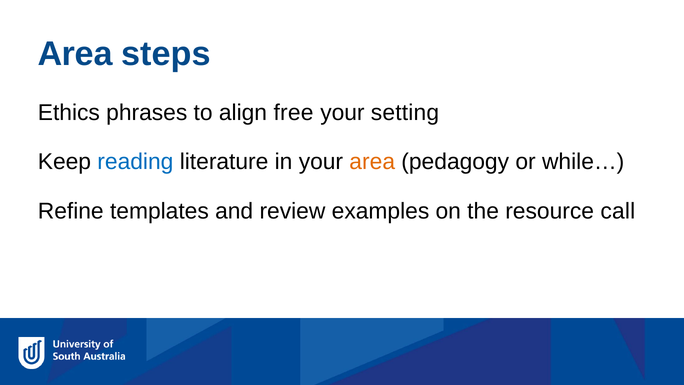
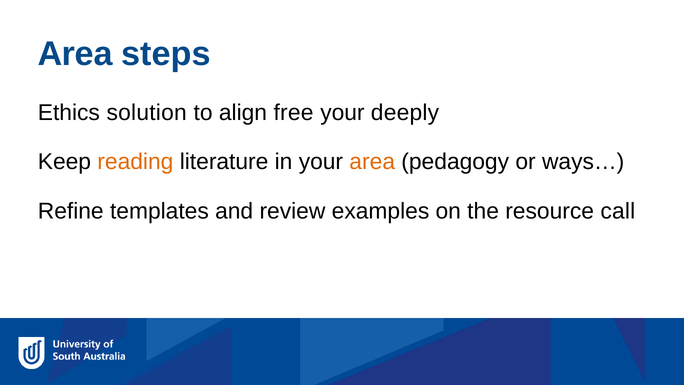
phrases: phrases -> solution (147, 112)
setting: setting -> deeply (405, 112)
reading colour: blue -> orange (135, 162)
while…: while… -> ways… (583, 162)
